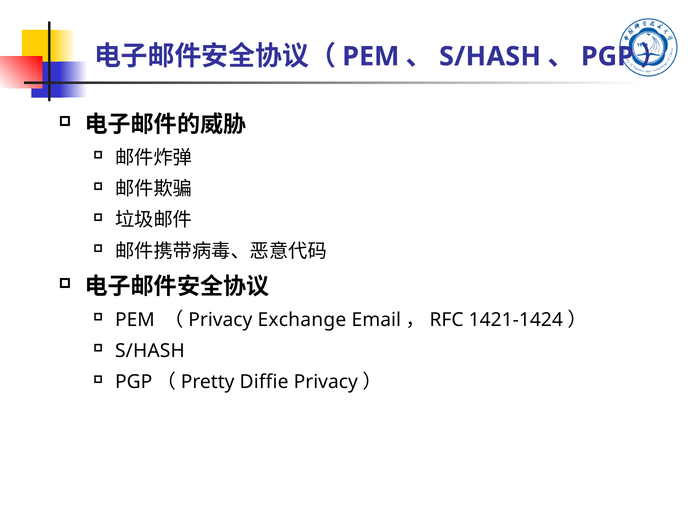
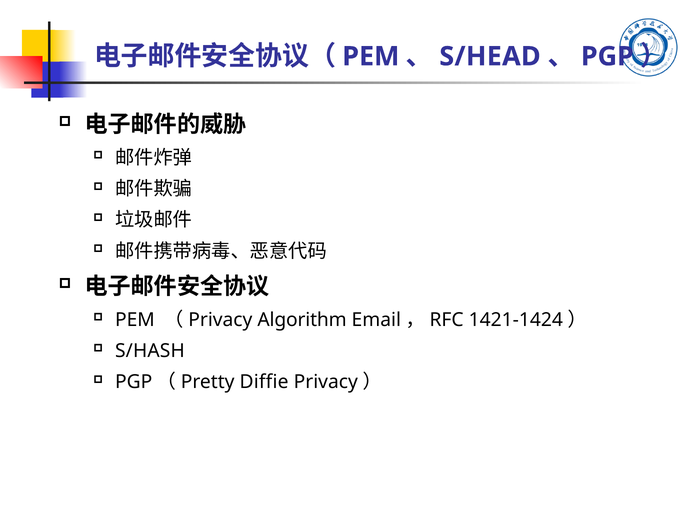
S/HASH: S/HASH -> S/HEAD (490, 56)
Exchange: Exchange -> Algorithm (302, 320)
